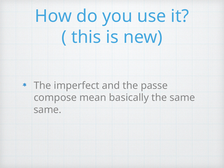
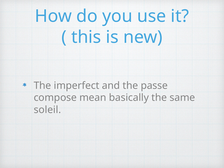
same: same -> soleil (47, 110)
